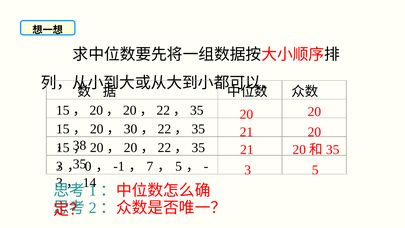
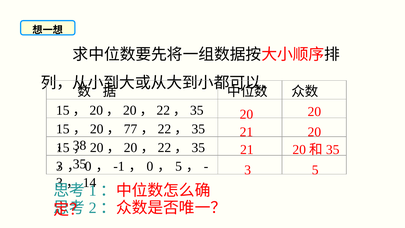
30: 30 -> 77 (131, 129)
7: 7 -> 0 (150, 166)
